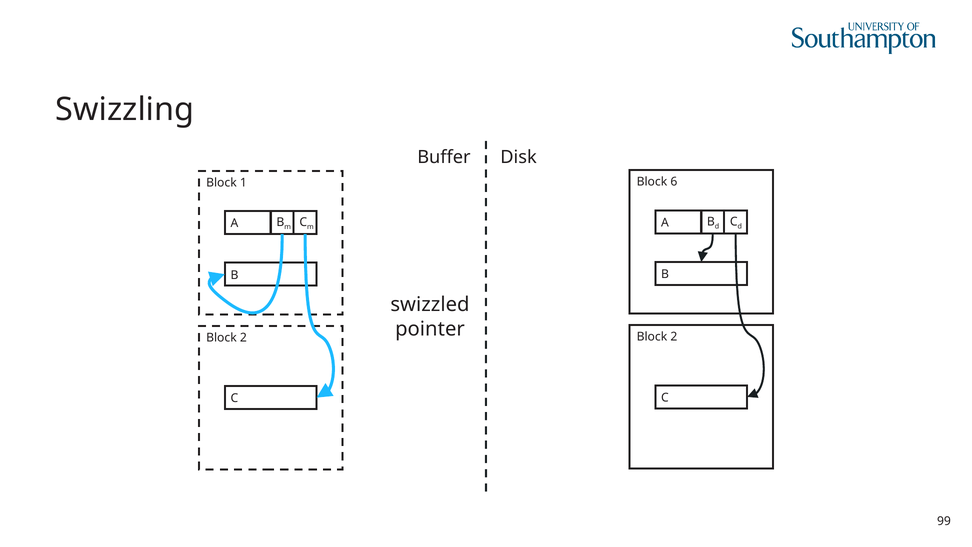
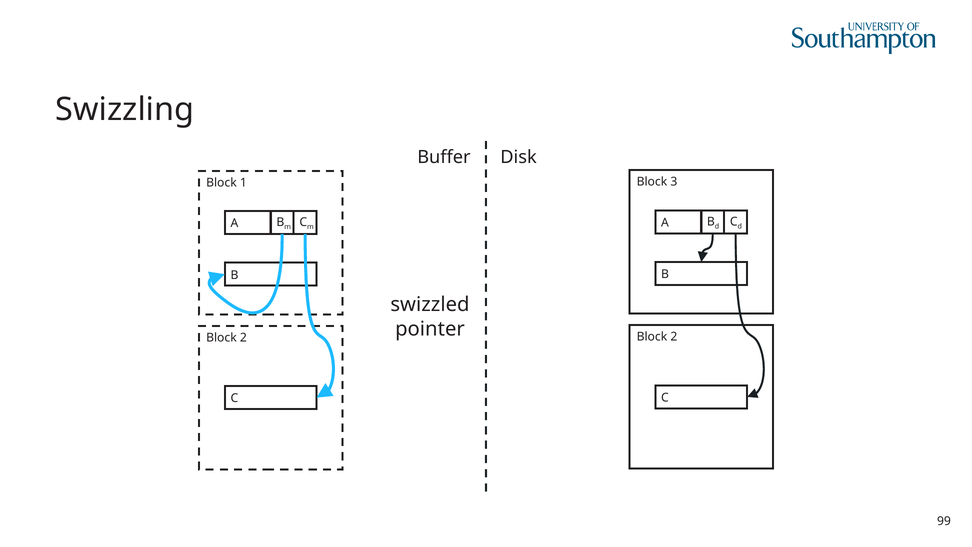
6: 6 -> 3 (674, 182)
